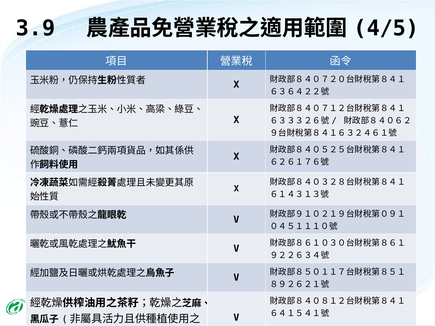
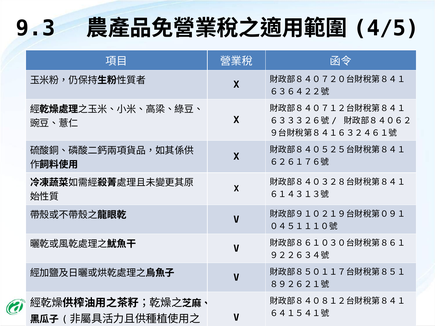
3.9: 3.9 -> 9.3 (36, 28)
